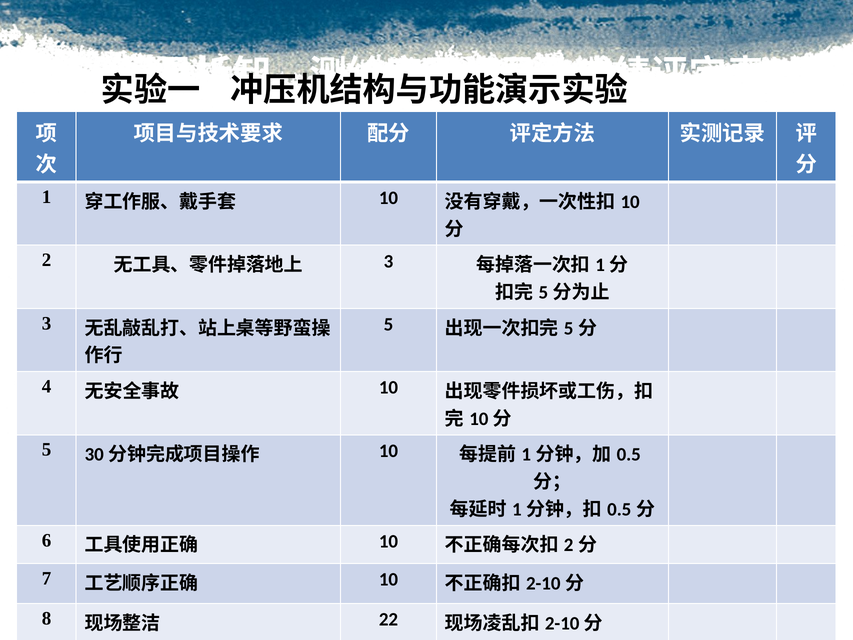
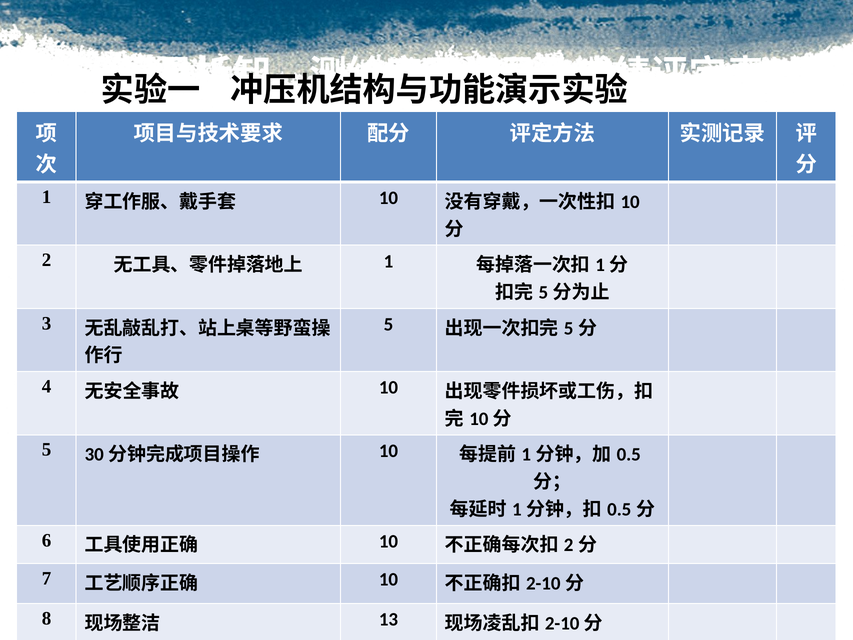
3: 3 -> 1 (388, 261)
22: 22 -> 13 (388, 619)
